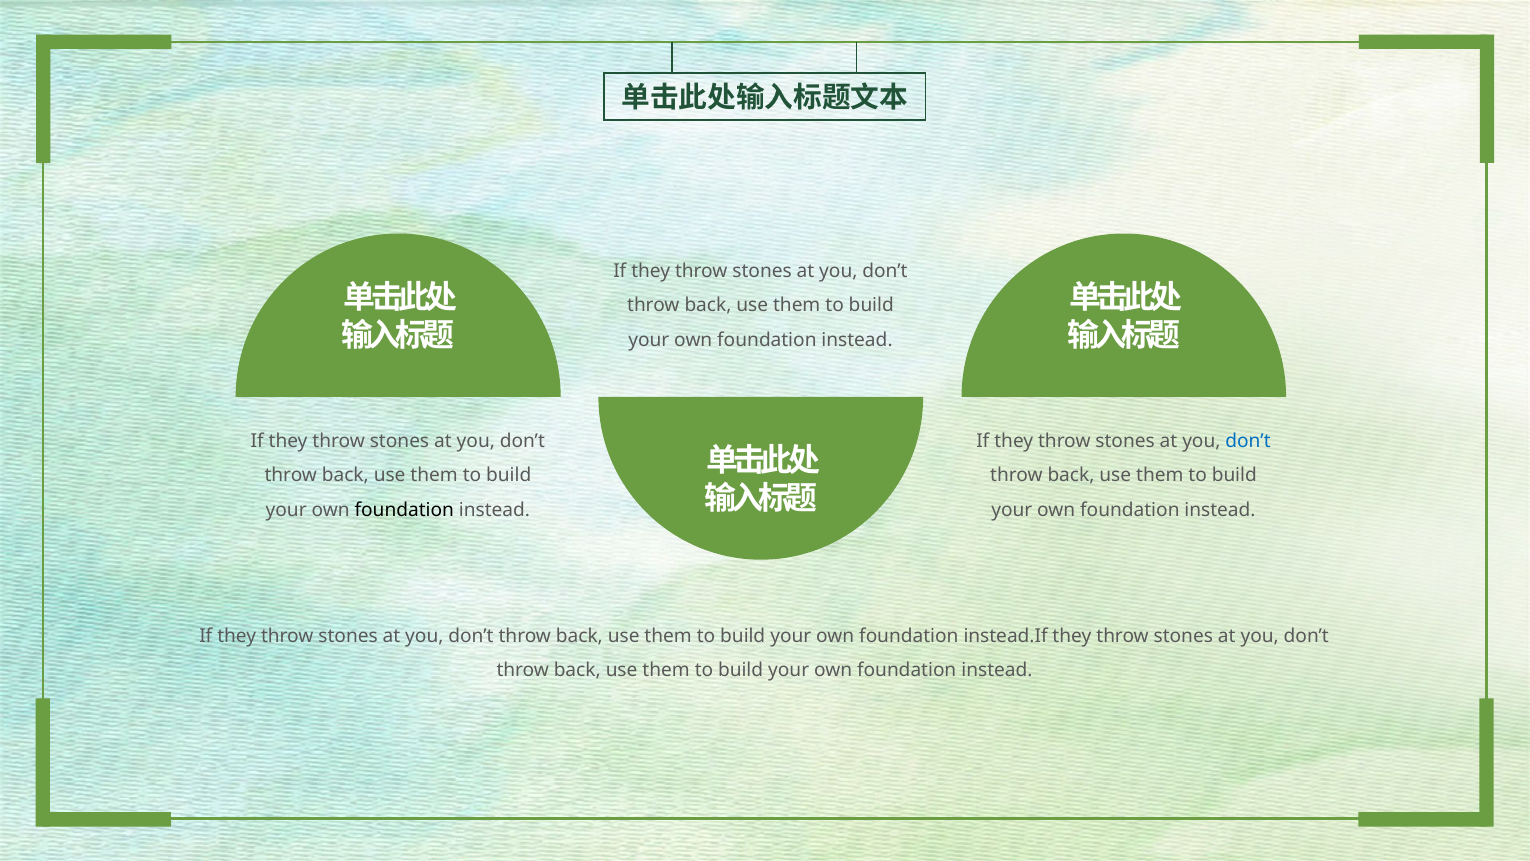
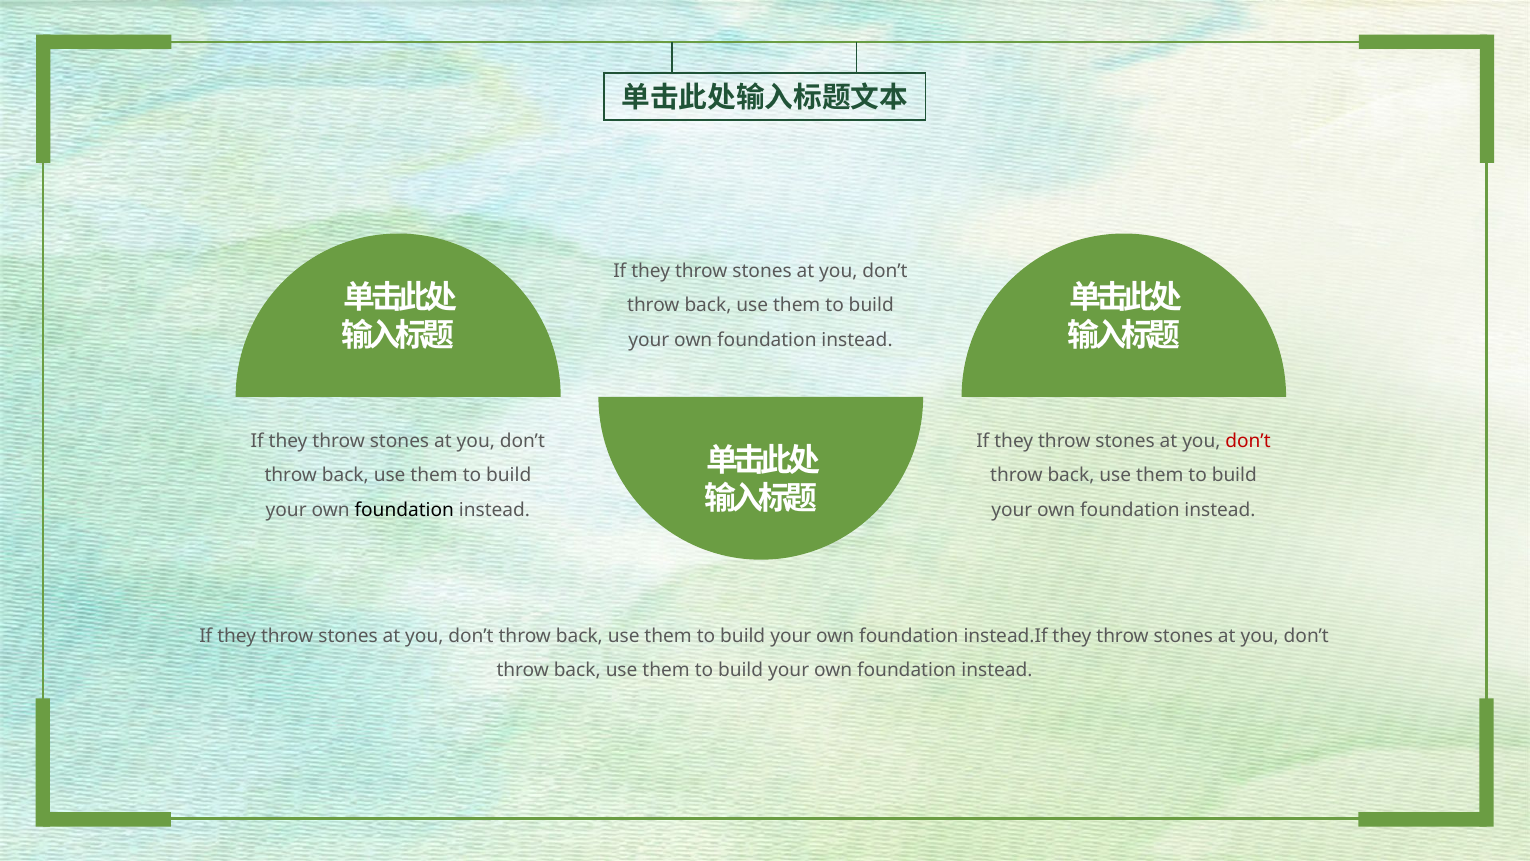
don’t colour: blue -> red (1248, 441)
